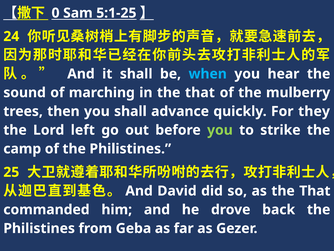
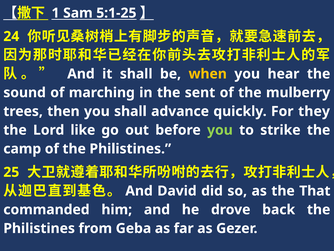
0: 0 -> 1 (56, 13)
when colour: light blue -> yellow (208, 74)
in the that: that -> sent (200, 92)
left: left -> like (83, 130)
